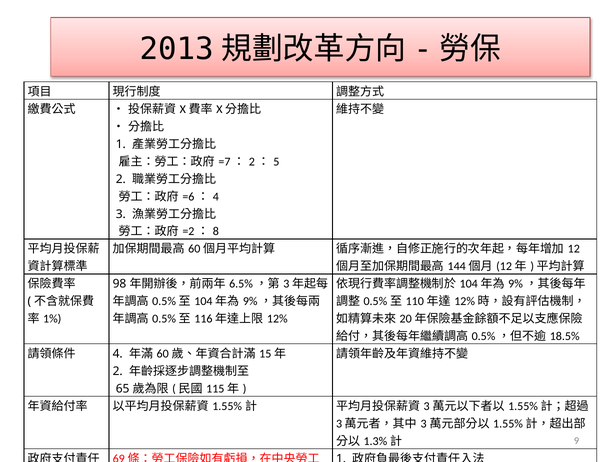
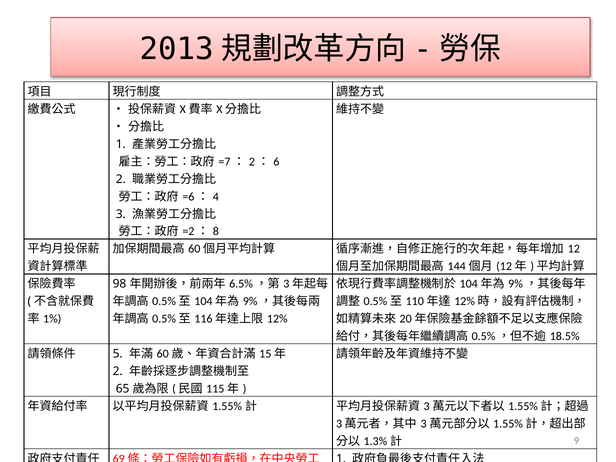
5: 5 -> 6 (276, 162)
4: 4 -> 5 (118, 354)
